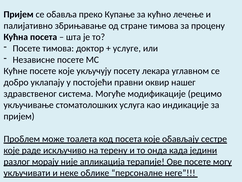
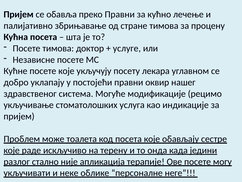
преко Купање: Купање -> Правни (120, 14)
морају: морају -> стално (45, 161)
